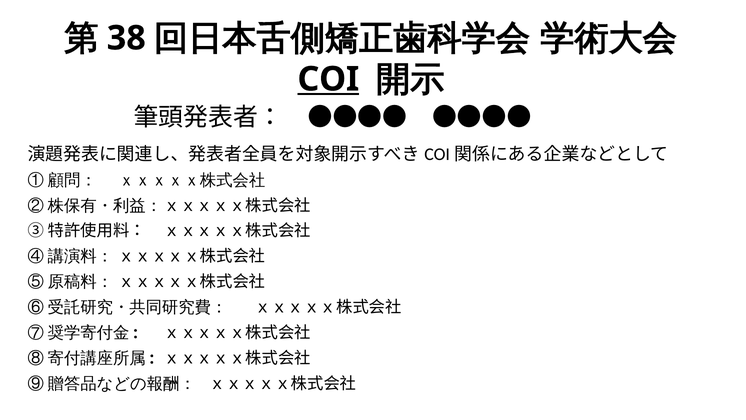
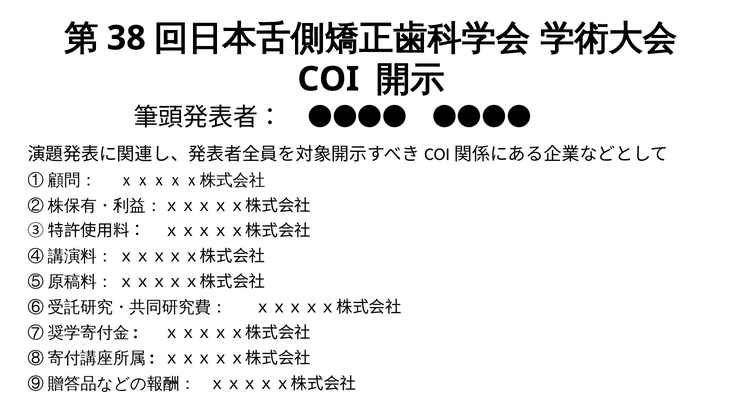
COI underline: present -> none (328, 79)
